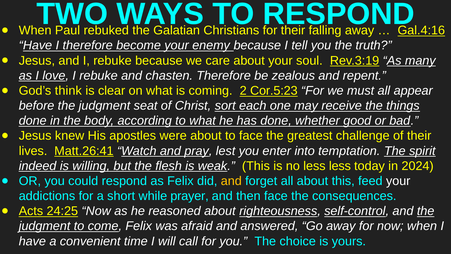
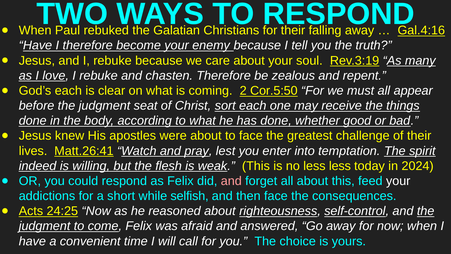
God’s think: think -> each (68, 91)
Cor.5:23: Cor.5:23 -> Cor.5:50 (274, 91)
and colour: yellow -> pink (231, 181)
prayer: prayer -> selfish (190, 196)
